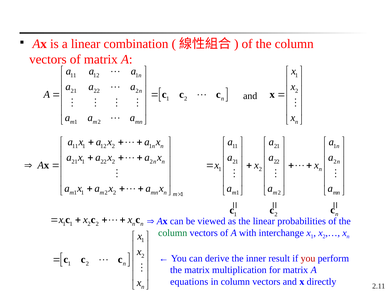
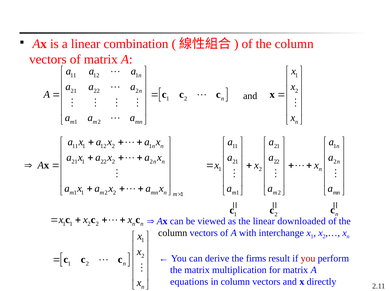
probabilities: probabilities -> downloaded (302, 222)
column colour: green -> black (173, 233)
inner: inner -> firms (256, 259)
